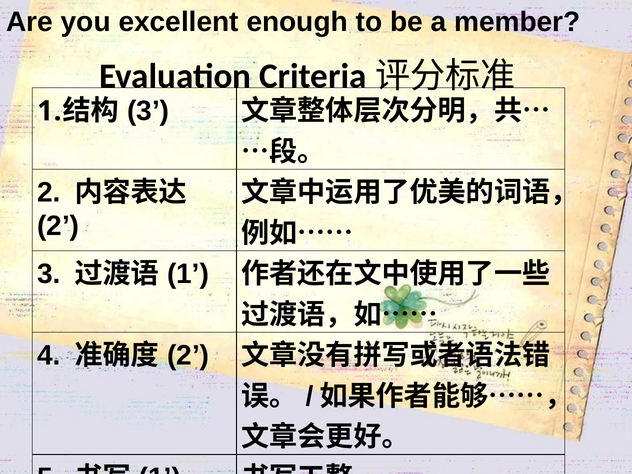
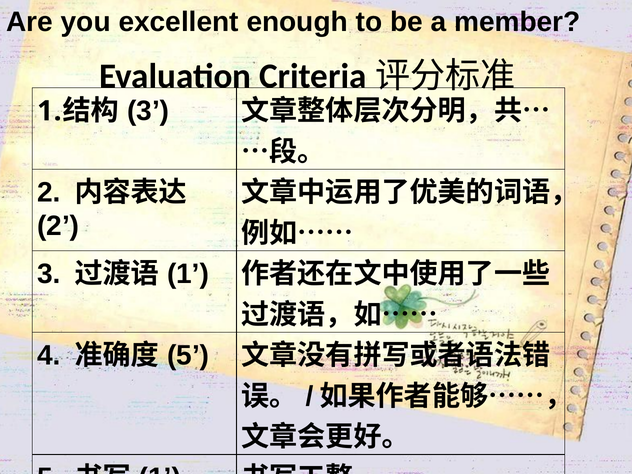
2: 2 -> 5 (188, 356)
